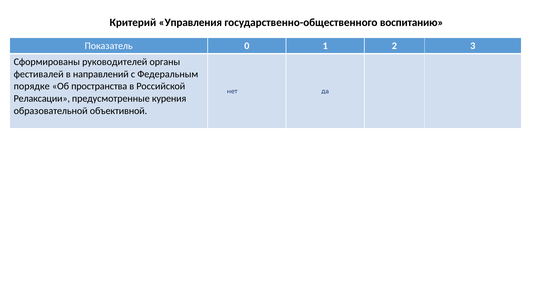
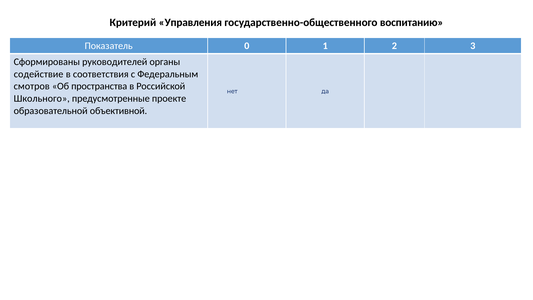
фестивалей: фестивалей -> содействие (39, 74)
направлений: направлений -> соответствия (101, 74)
порядке: порядке -> смотров (32, 86)
Релаксации: Релаксации -> Школьного (42, 98)
курения: курения -> проекте (169, 98)
